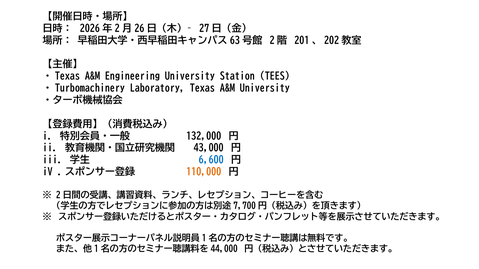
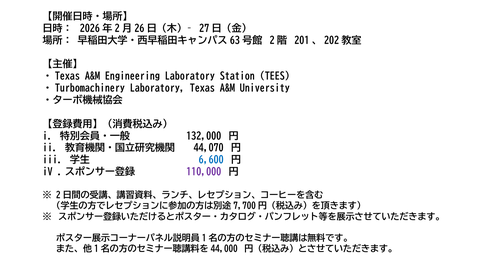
Engineering University: University -> Laboratory (190, 76)
43,000: 43,000 -> 44,070 (209, 148)
110,000 colour: orange -> purple (204, 172)
